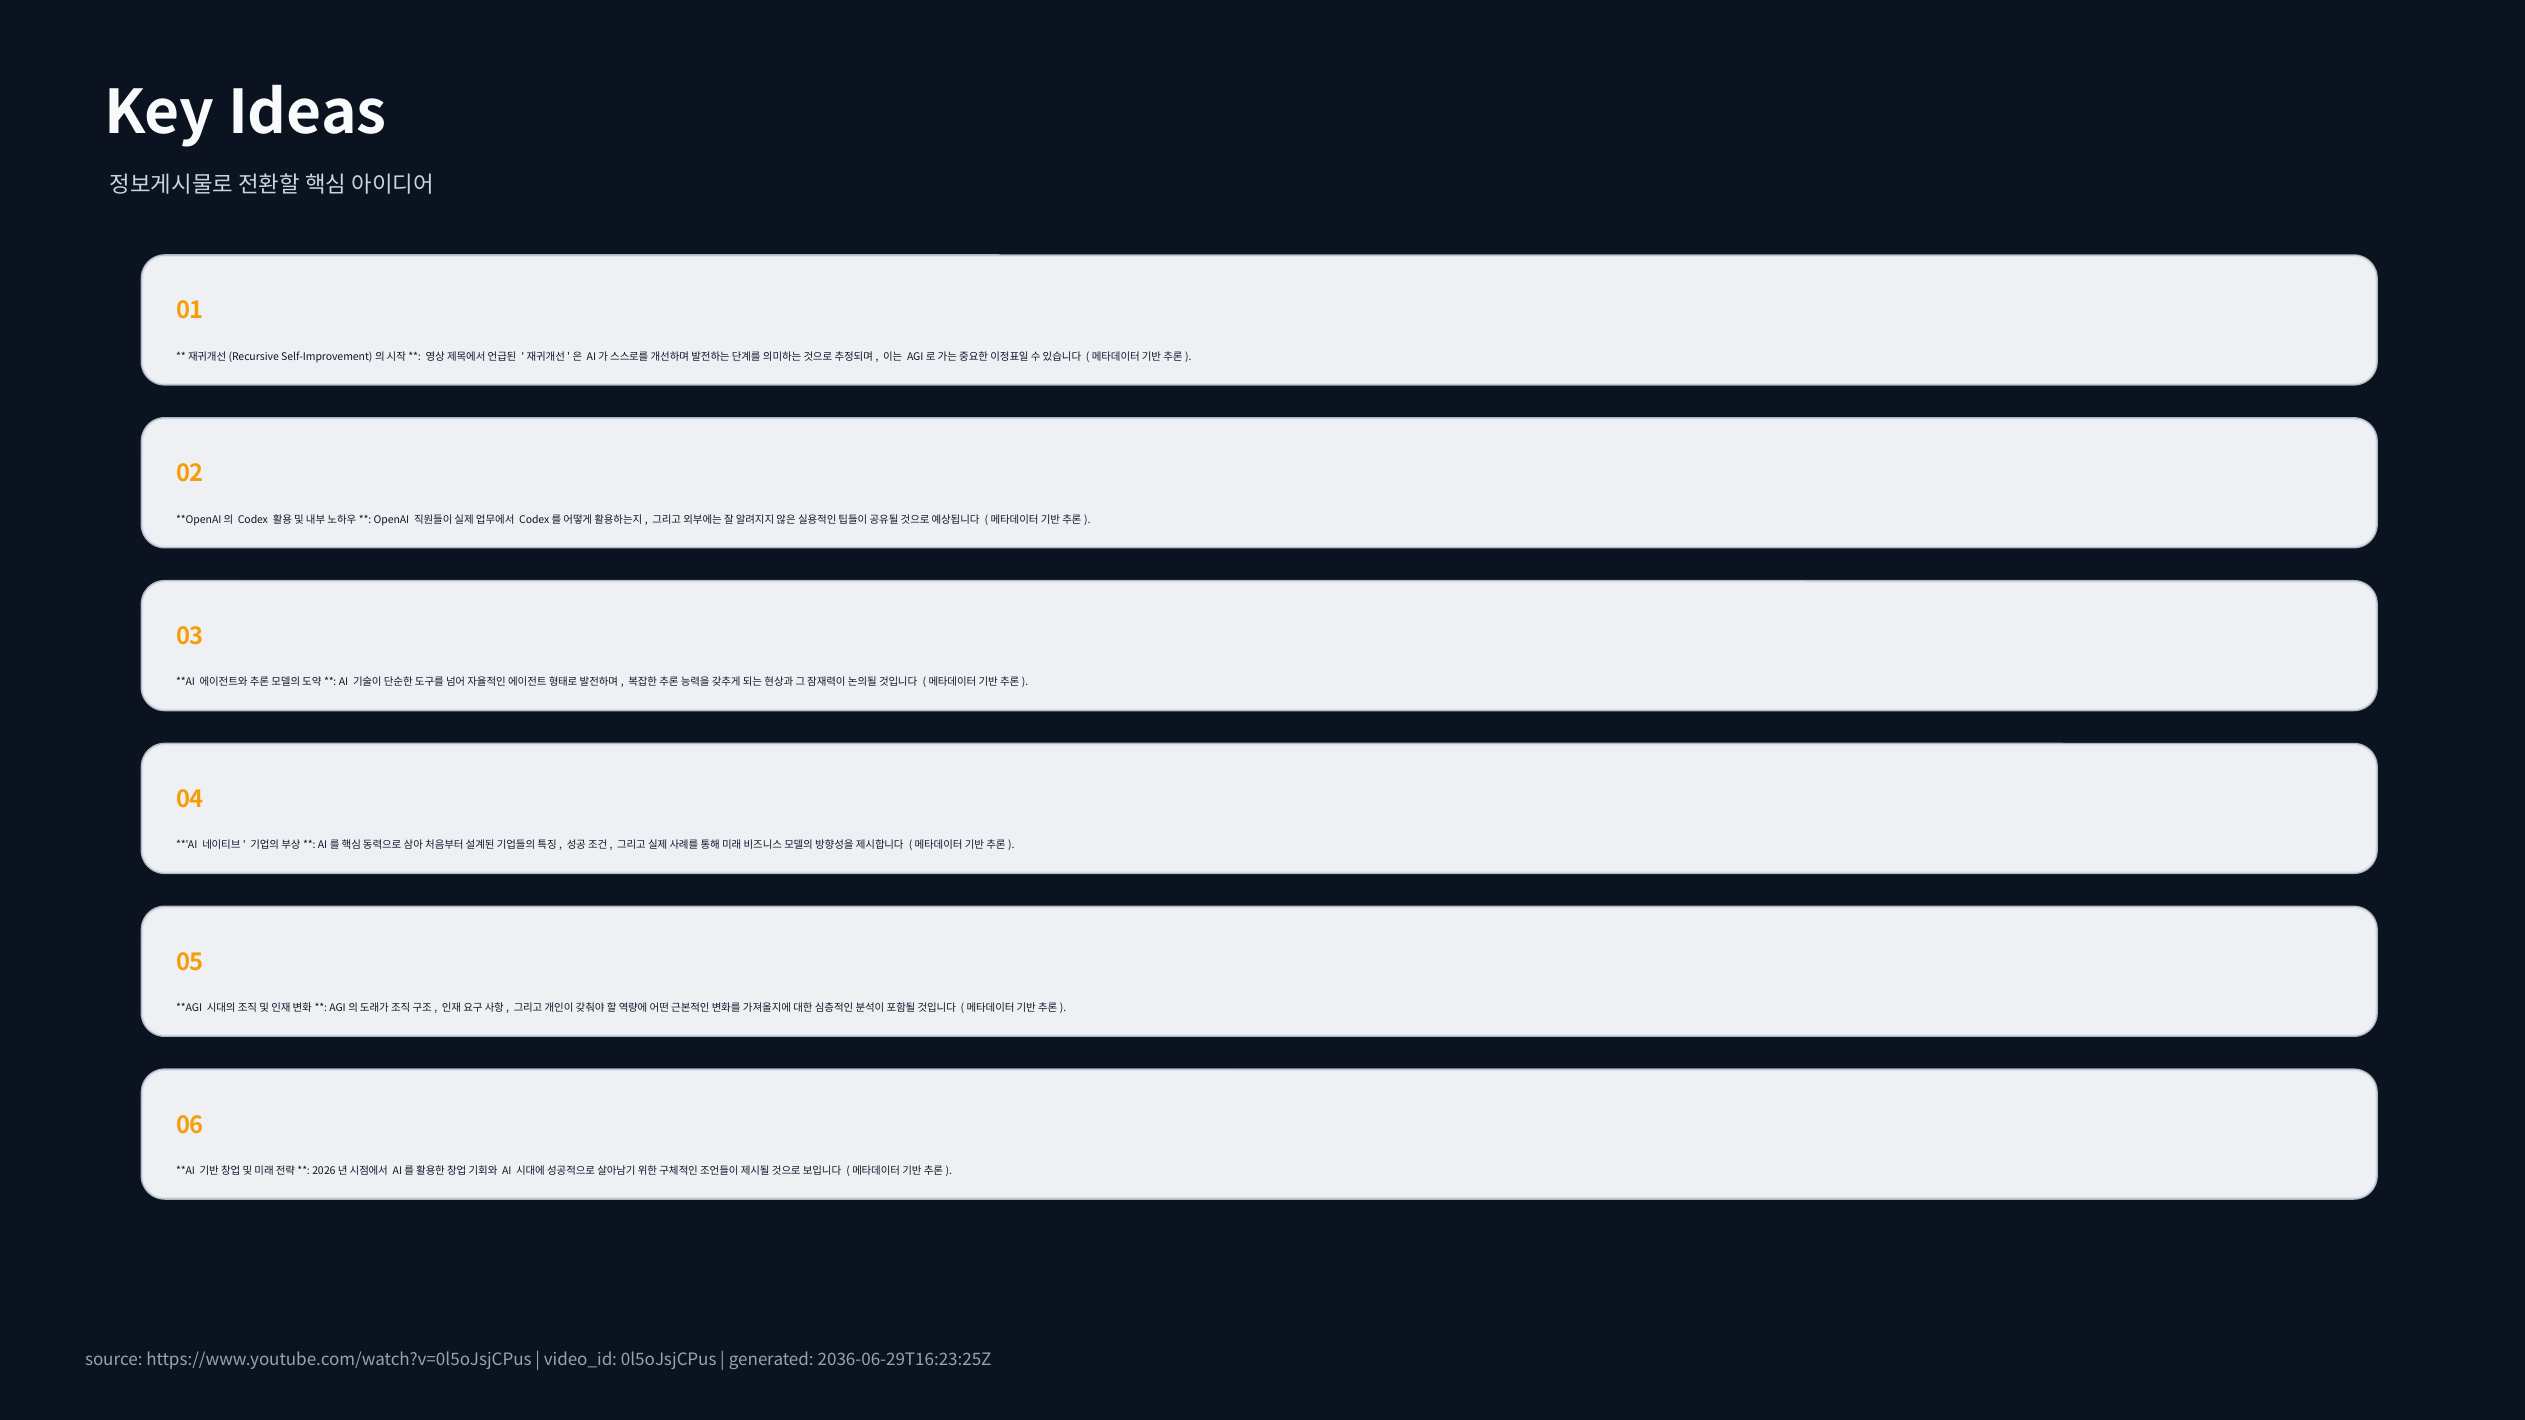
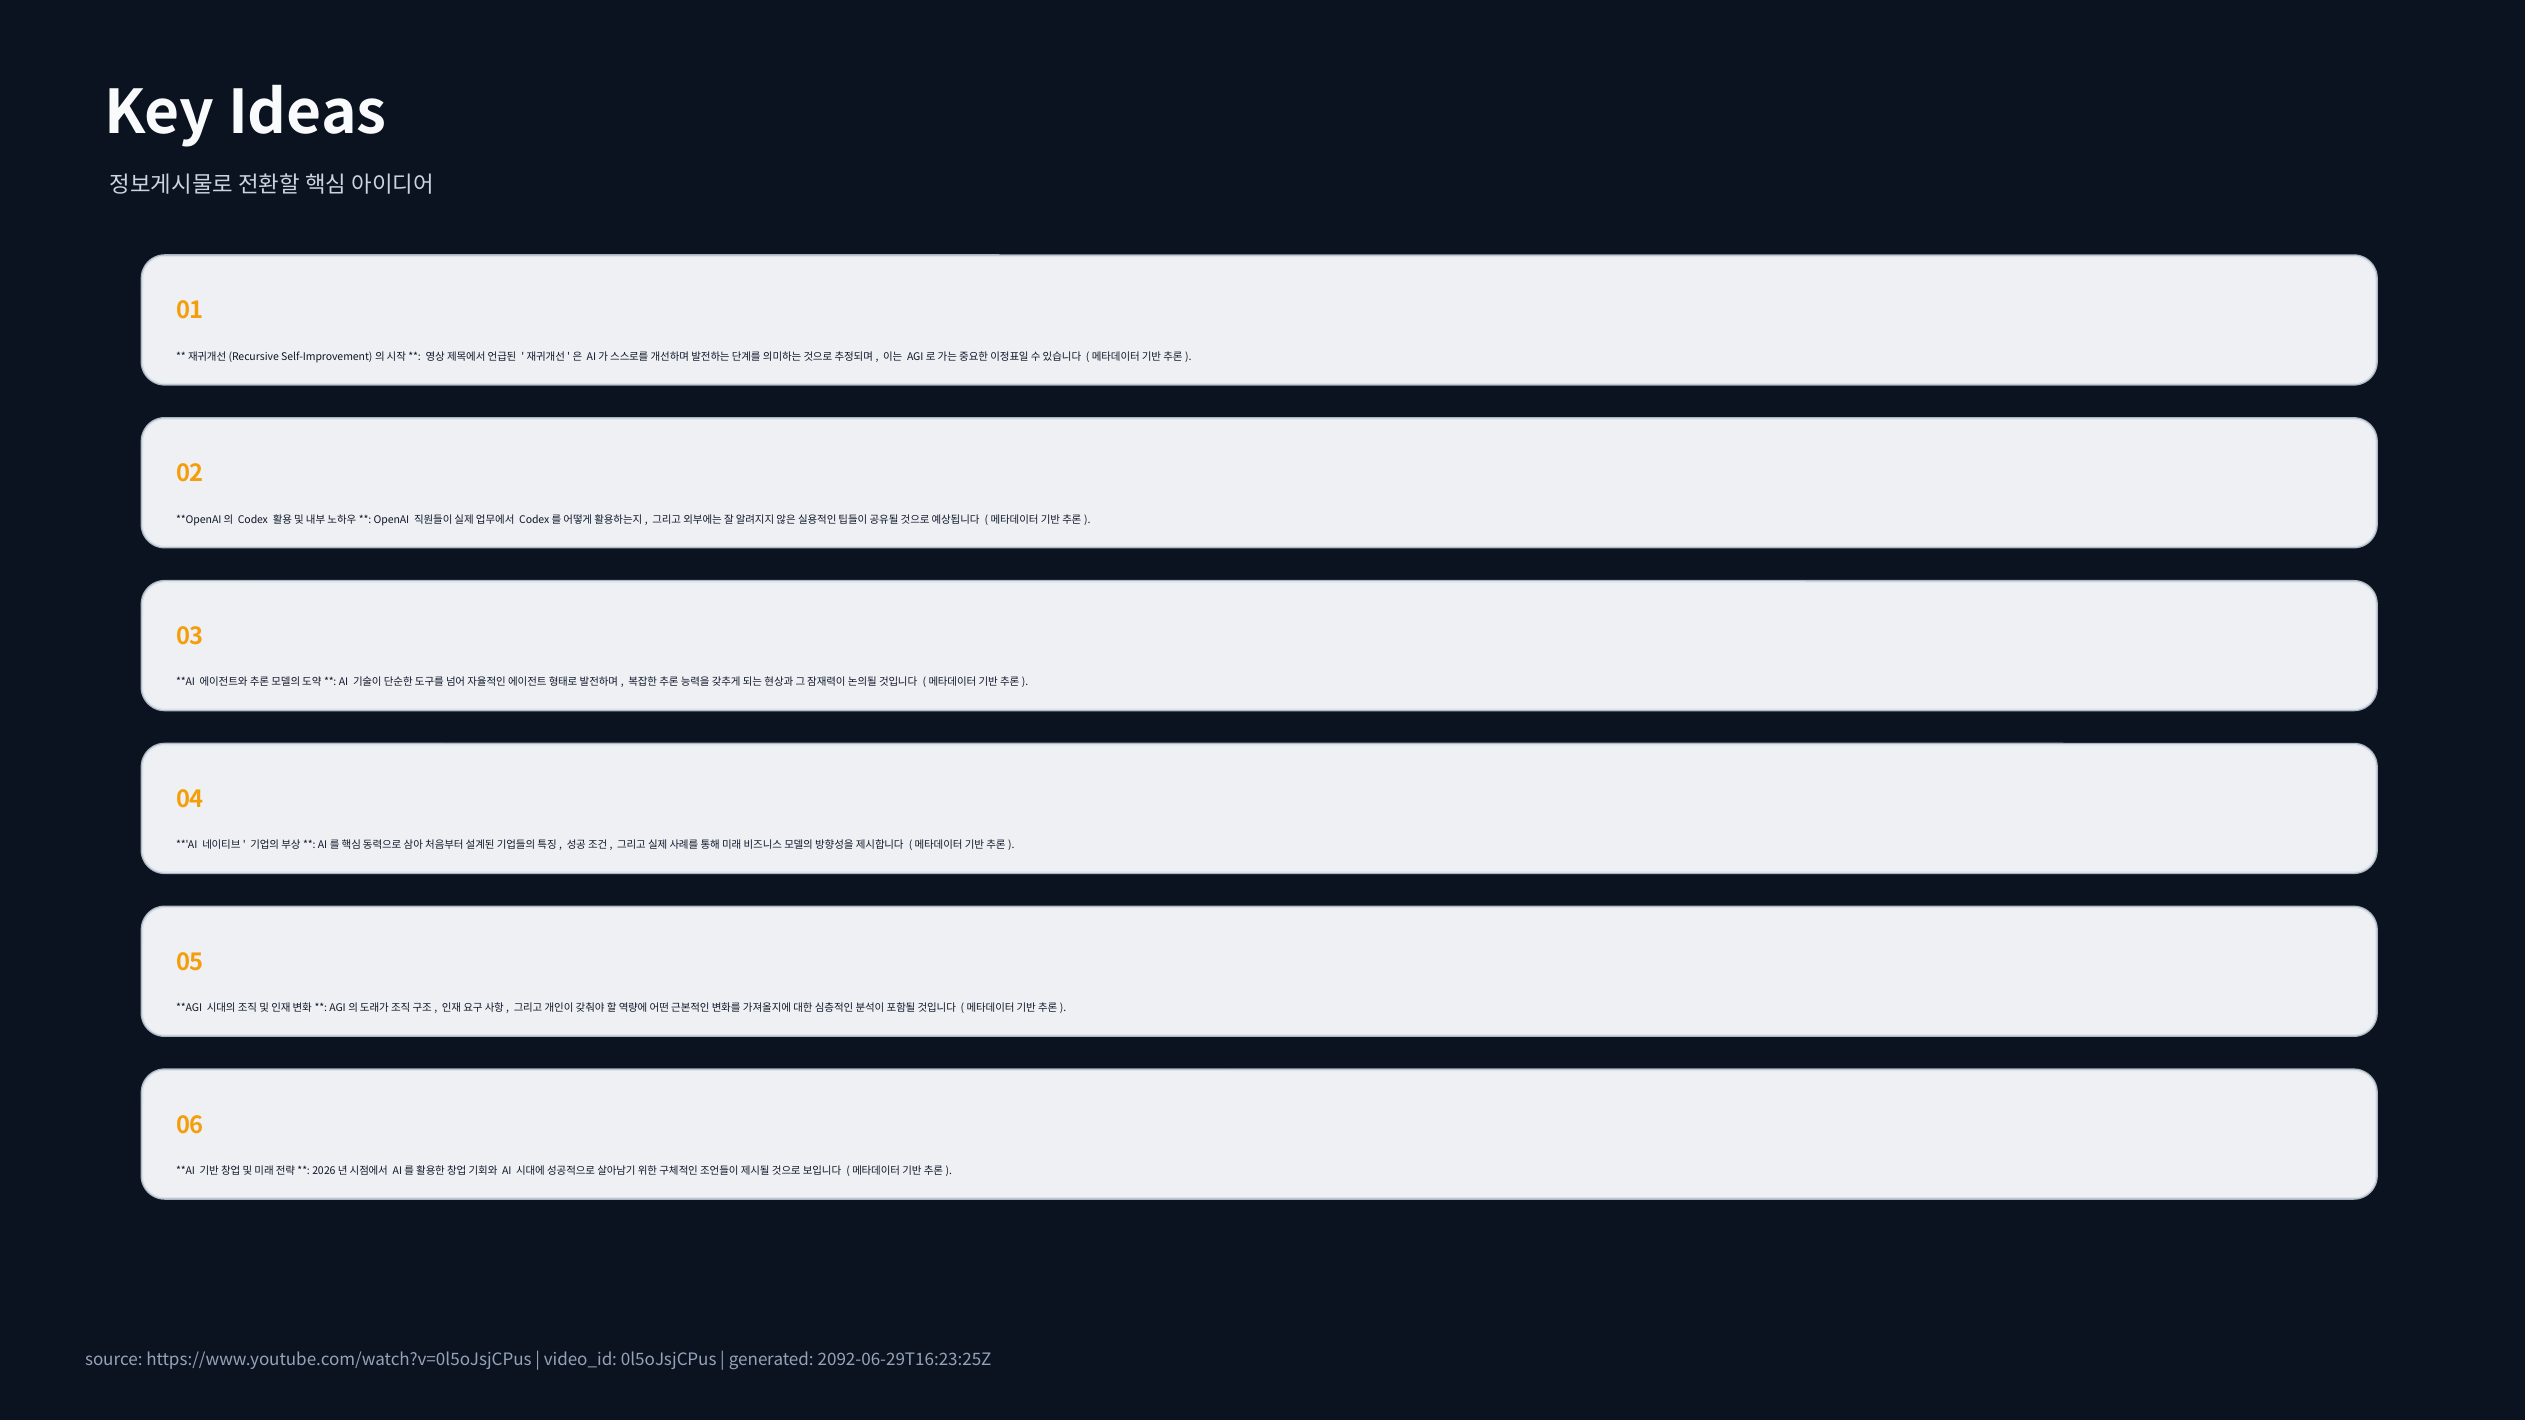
2036-06-29T16:23:25Z: 2036-06-29T16:23:25Z -> 2092-06-29T16:23:25Z (905, 1360)
